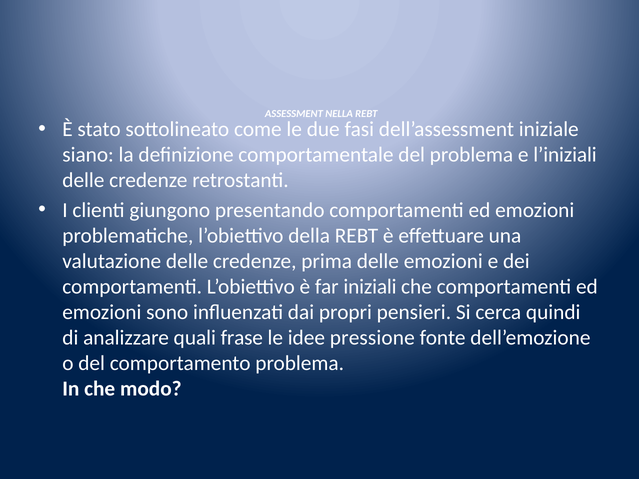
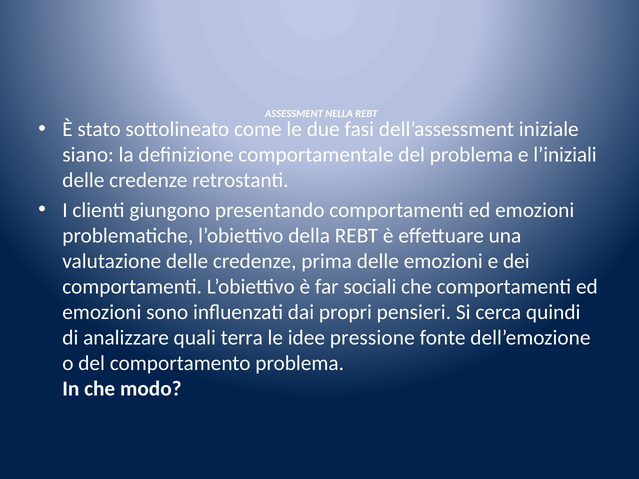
iniziali: iniziali -> sociali (370, 287)
frase: frase -> terra (242, 338)
